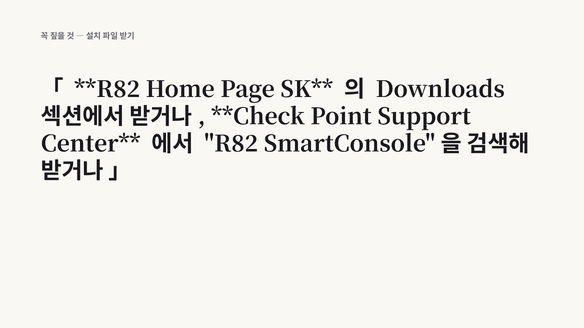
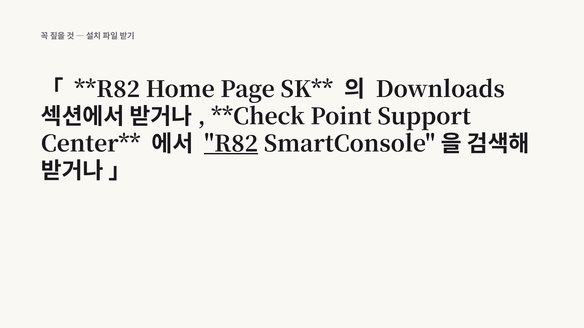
R82 underline: none -> present (231, 144)
